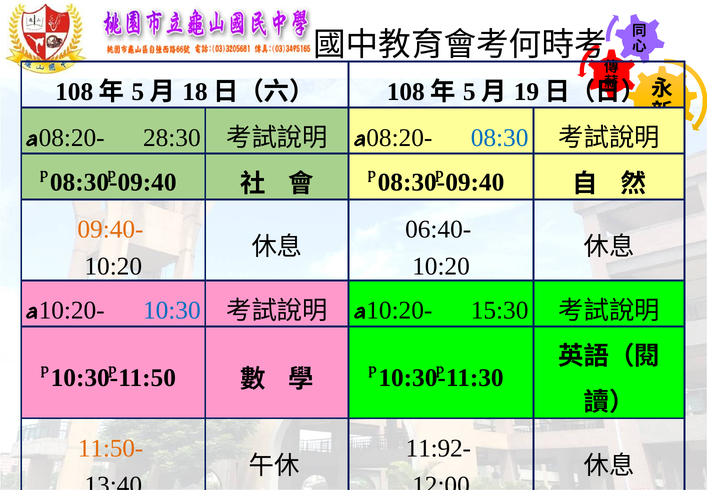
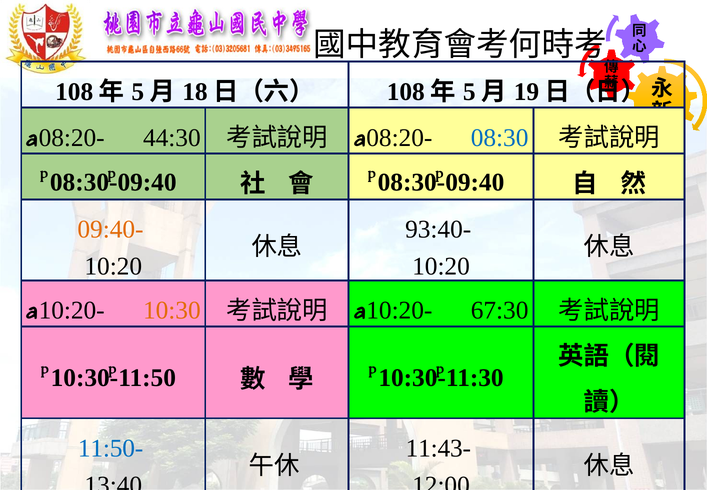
28:30: 28:30 -> 44:30 (172, 138)
06:40-: 06:40- -> 93:40- (438, 229)
10:30 colour: blue -> orange (172, 310)
15:30: 15:30 -> 67:30 (500, 310)
11:50- colour: orange -> blue (111, 448)
11:92-: 11:92- -> 11:43- (438, 448)
